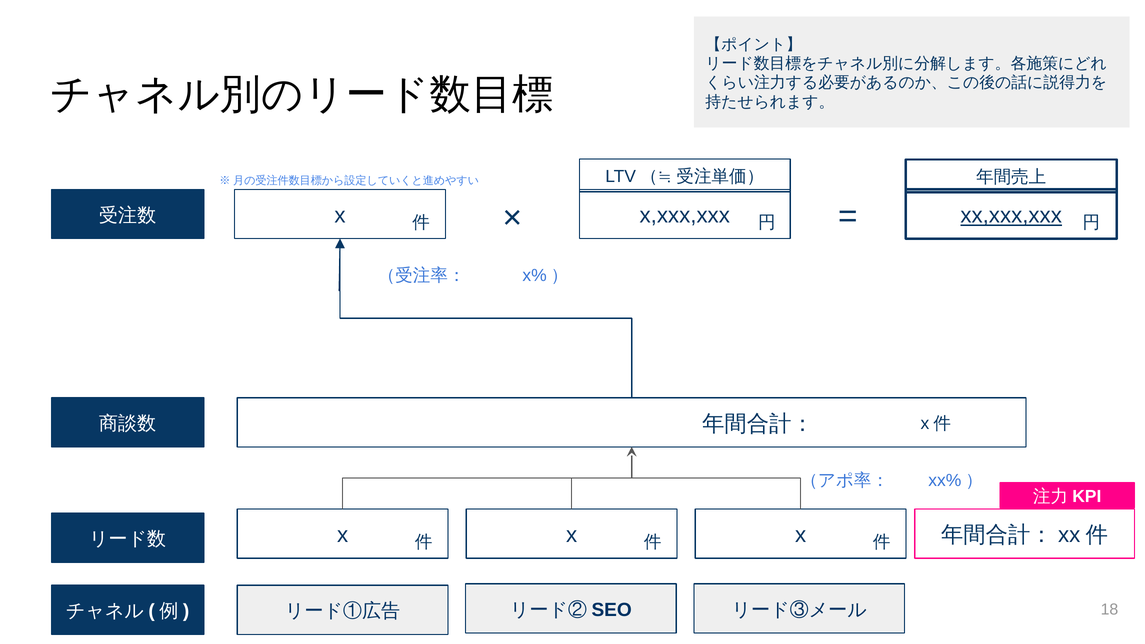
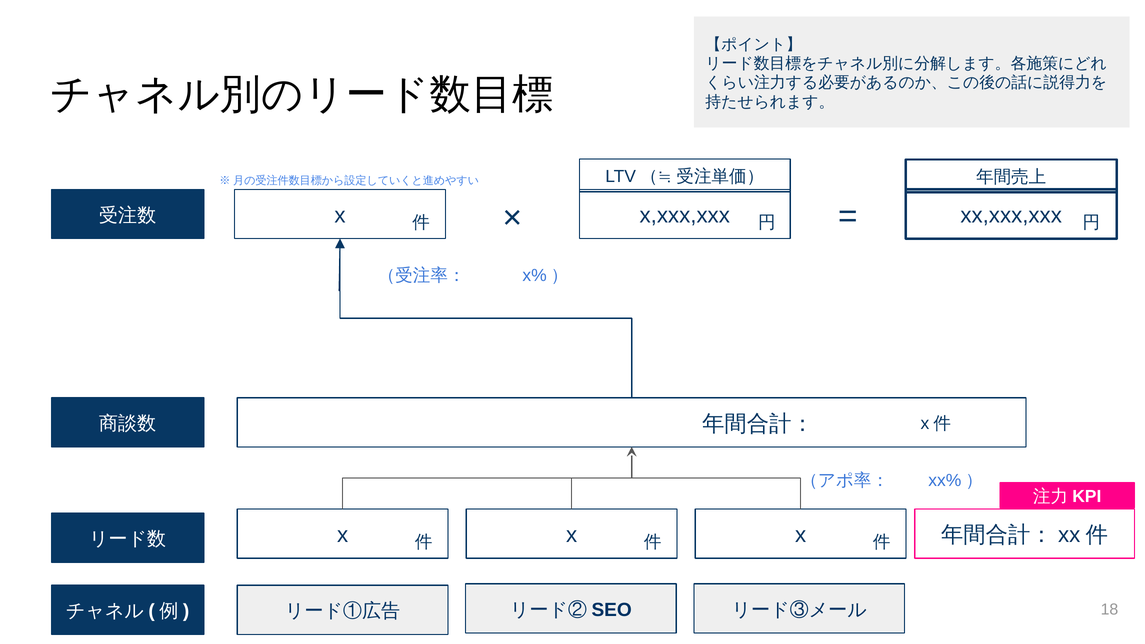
xx,xxx,xxx underline: present -> none (1011, 216)
